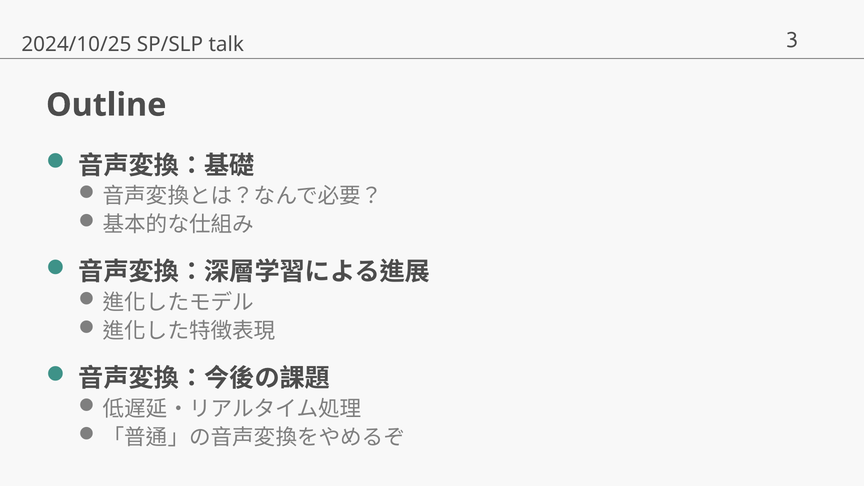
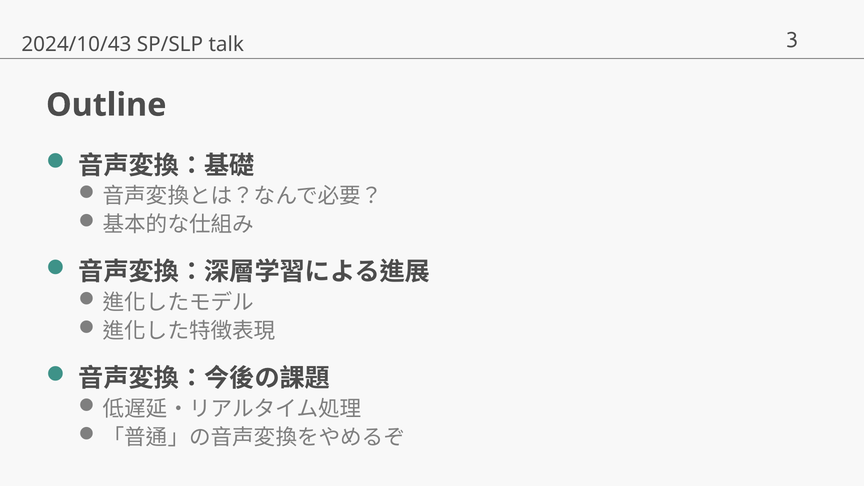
2024/10/25: 2024/10/25 -> 2024/10/43 (76, 44)
